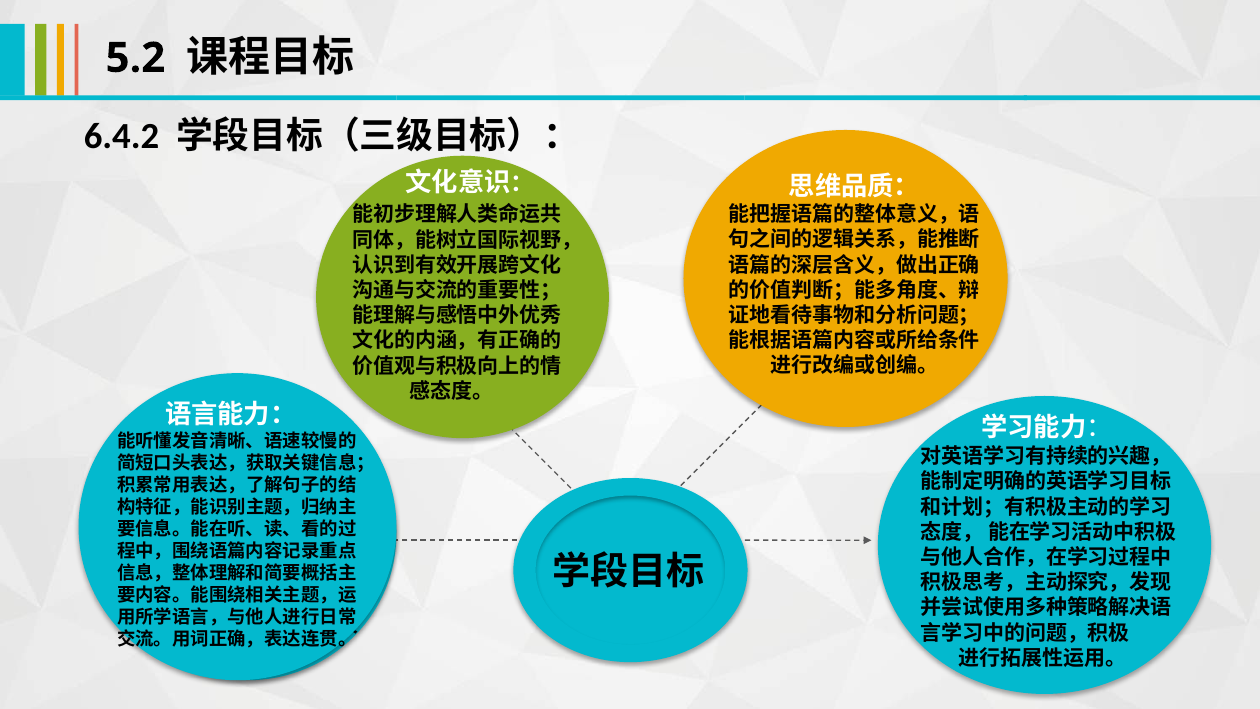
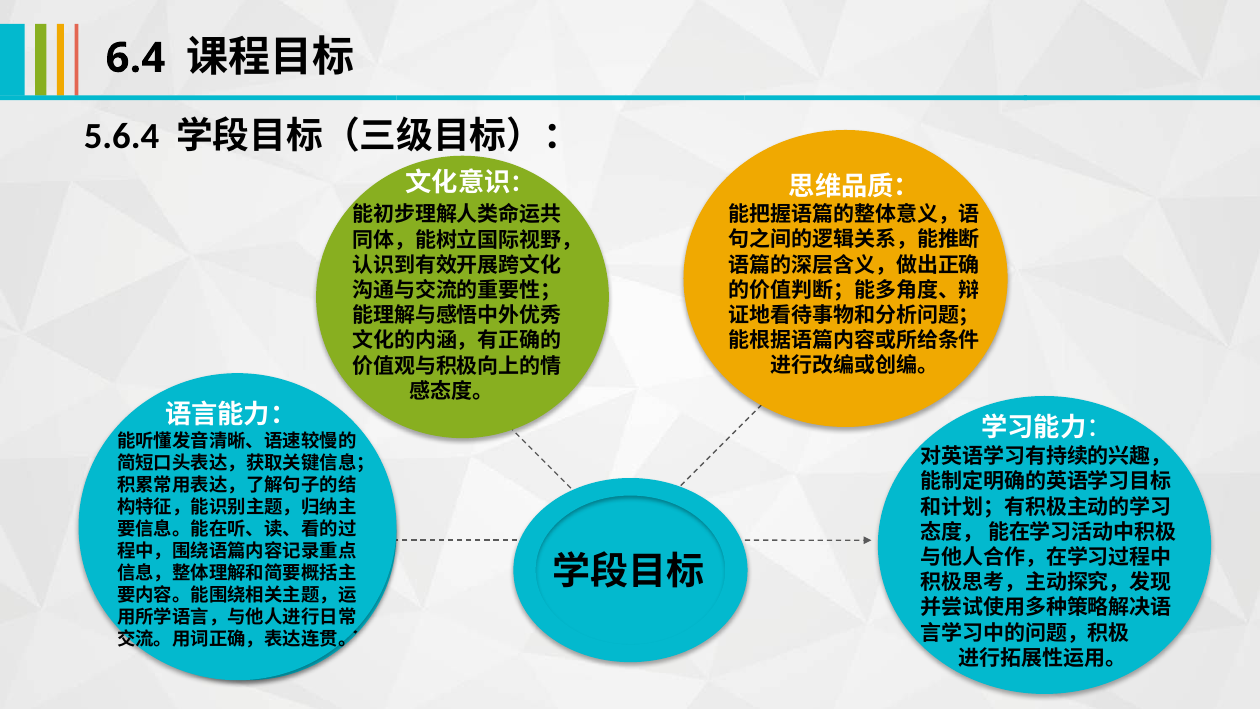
5.2: 5.2 -> 6.4 (135, 58)
6.4.2: 6.4.2 -> 5.6.4 (121, 136)
